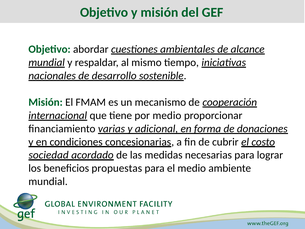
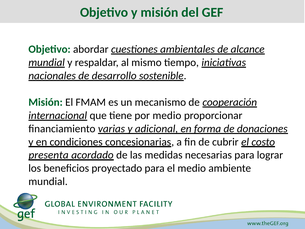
sociedad: sociedad -> presenta (49, 155)
propuestas: propuestas -> proyectado (117, 168)
